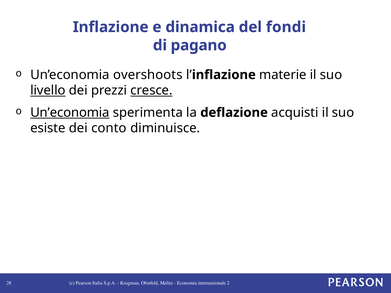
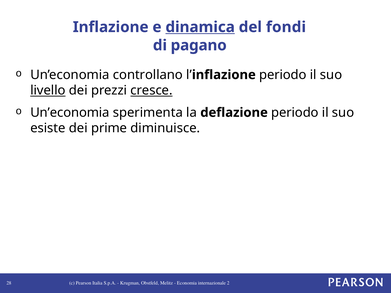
dinamica underline: none -> present (200, 27)
overshoots: overshoots -> controllano (148, 75)
inflazione materie: materie -> periodo (283, 75)
Un’economia underline: present -> none (70, 113)
deflazione acquisti: acquisti -> periodo (295, 113)
conto: conto -> prime (109, 128)
